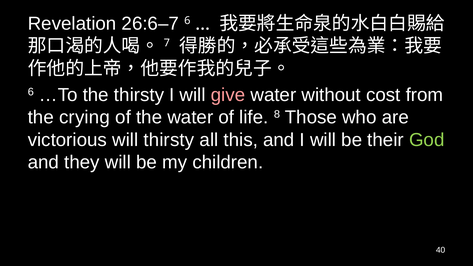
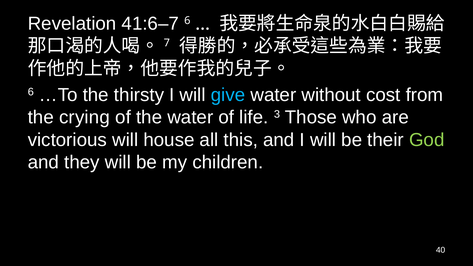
26:6–7: 26:6–7 -> 41:6–7 (150, 24)
give colour: pink -> light blue (228, 95)
8: 8 -> 3 (277, 114)
will thirsty: thirsty -> house (169, 140)
